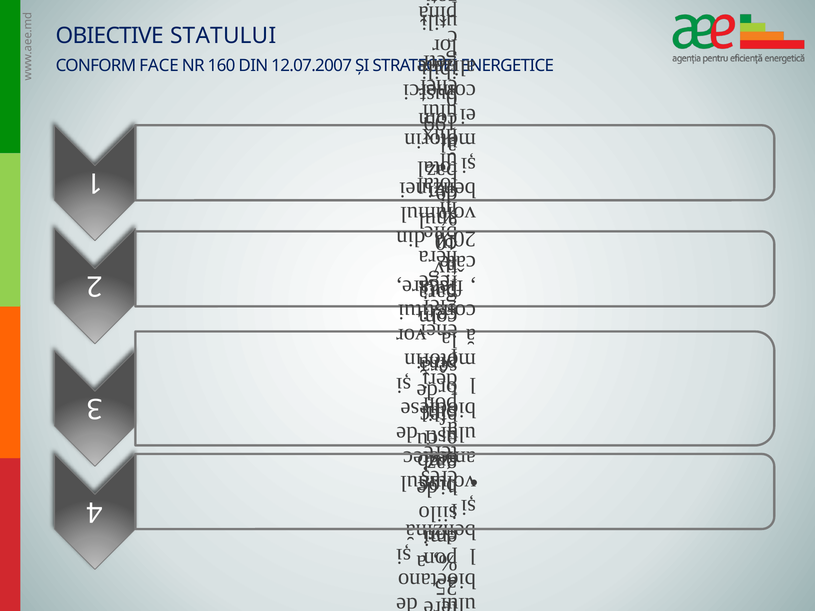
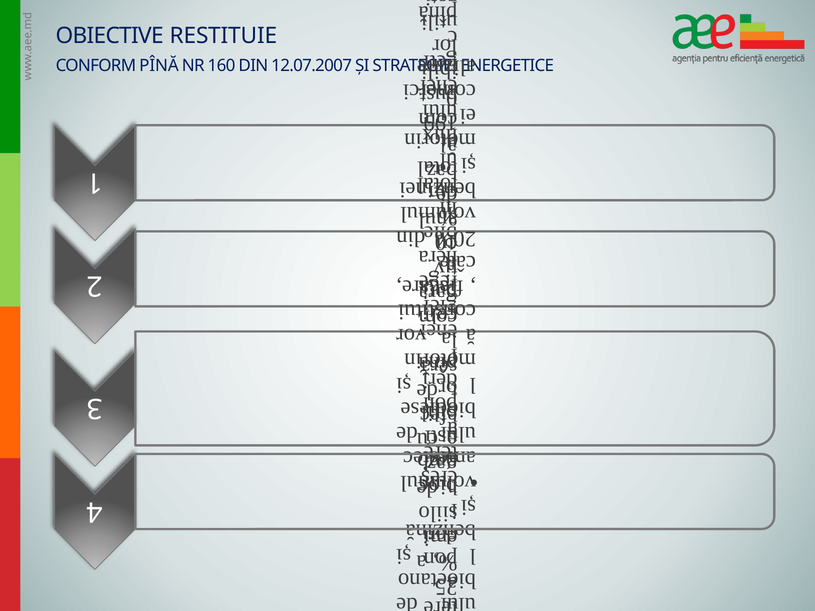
STATULUI: STATULUI -> RESTITUIE (223, 36)
FACE: FACE -> PÎNĂ (159, 66)
